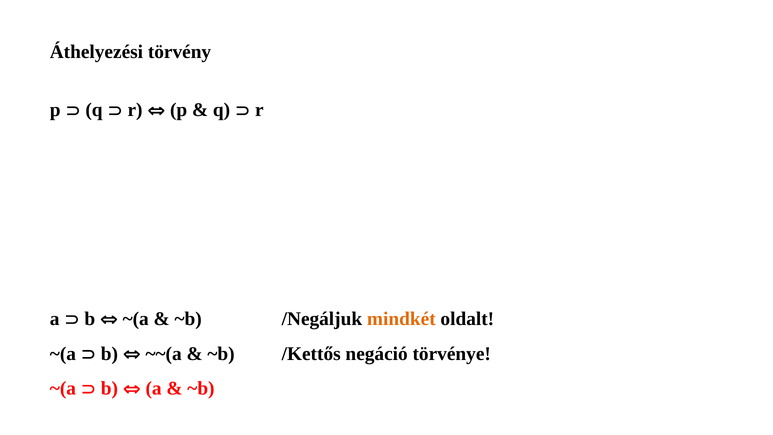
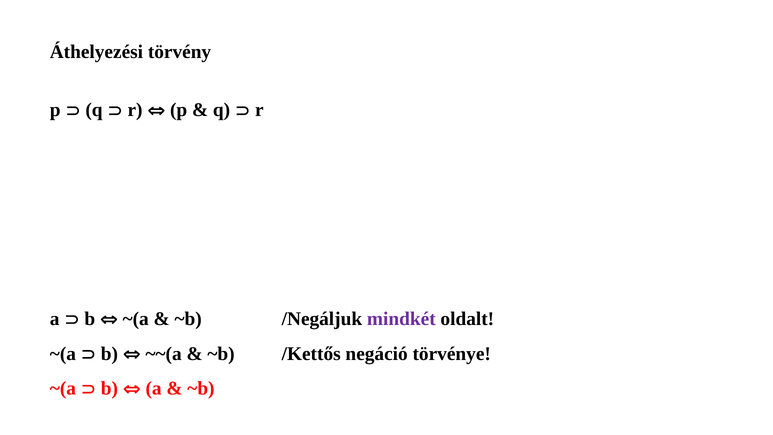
mindkét colour: orange -> purple (401, 319)
